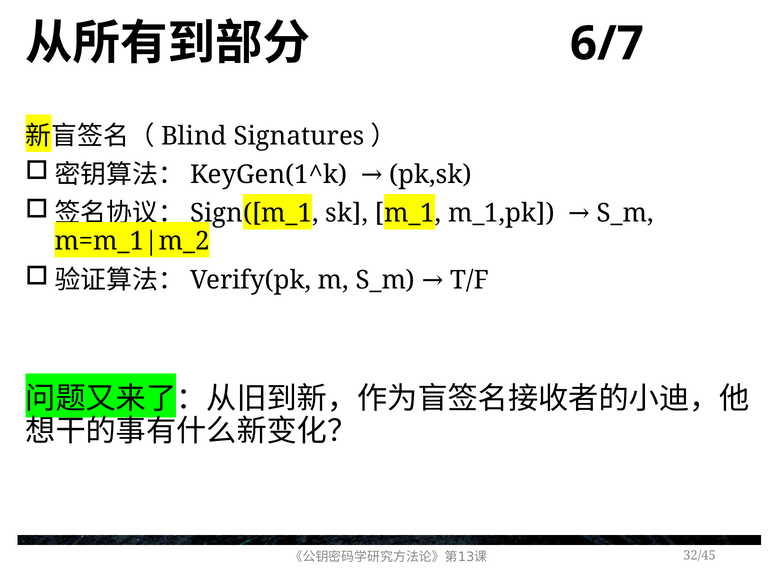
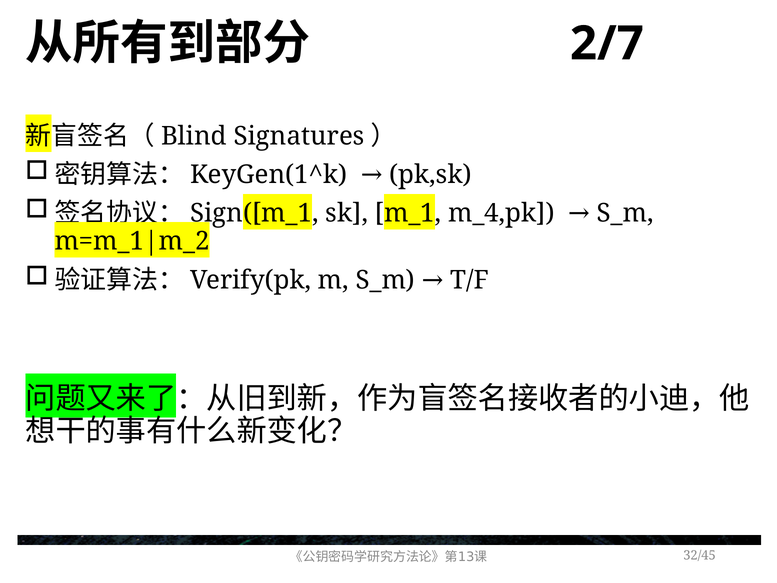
6/7: 6/7 -> 2/7 (607, 44)
m_1,pk: m_1,pk -> m_4,pk (501, 213)
